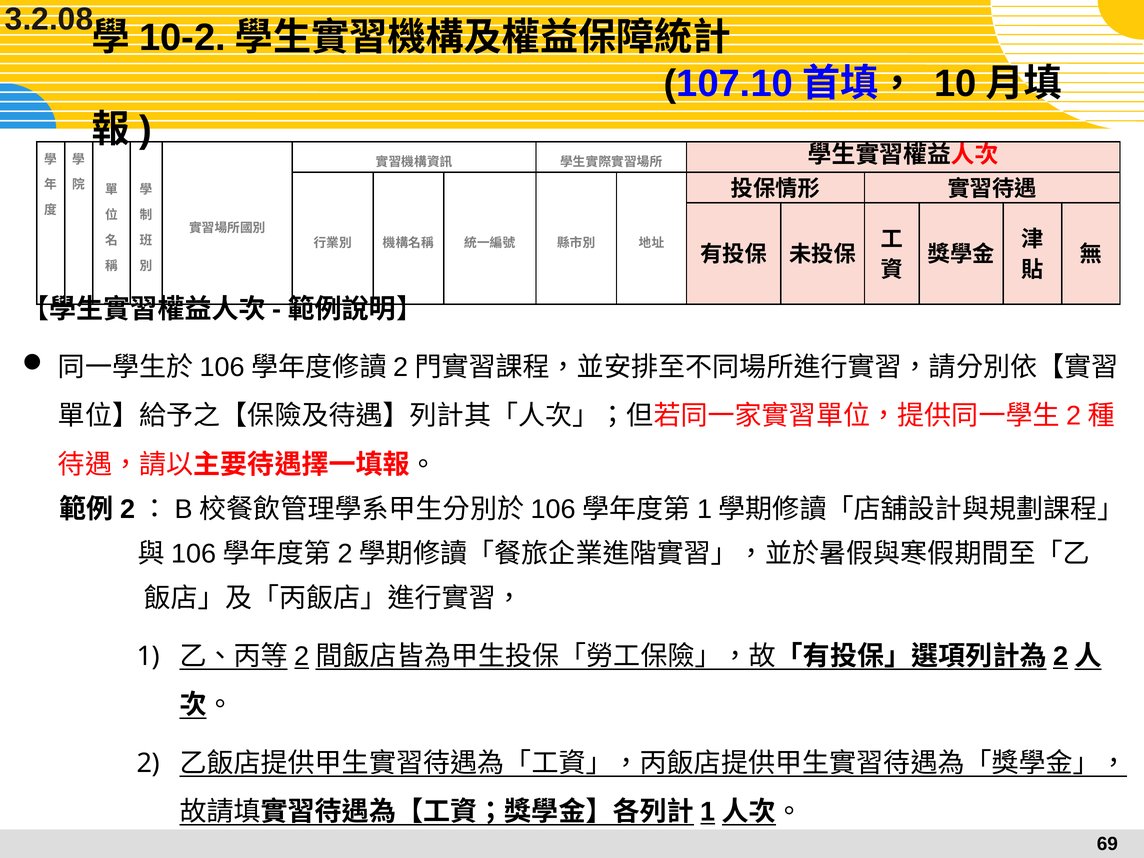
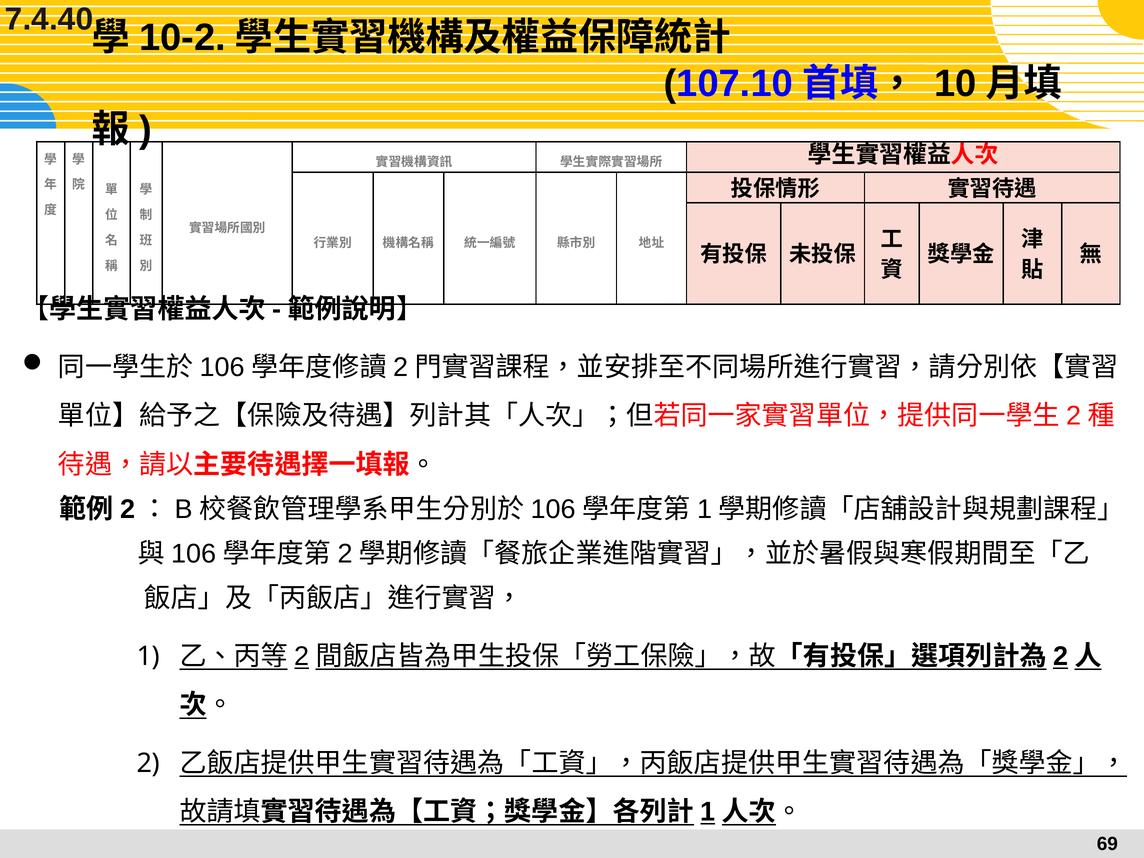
3.2.08: 3.2.08 -> 7.4.40 (49, 19)
